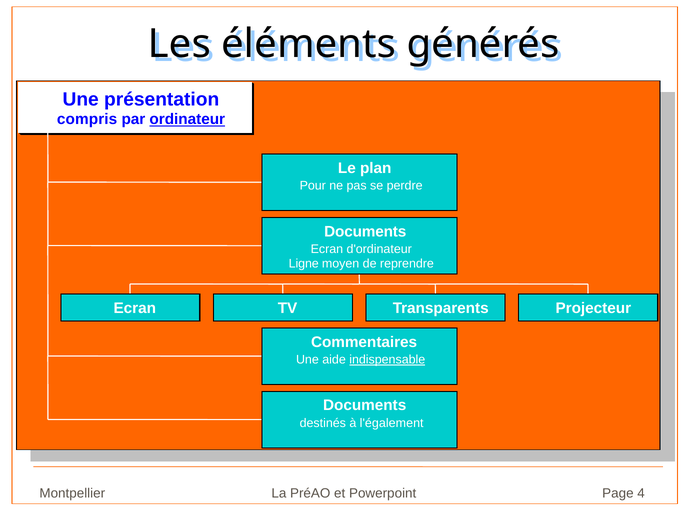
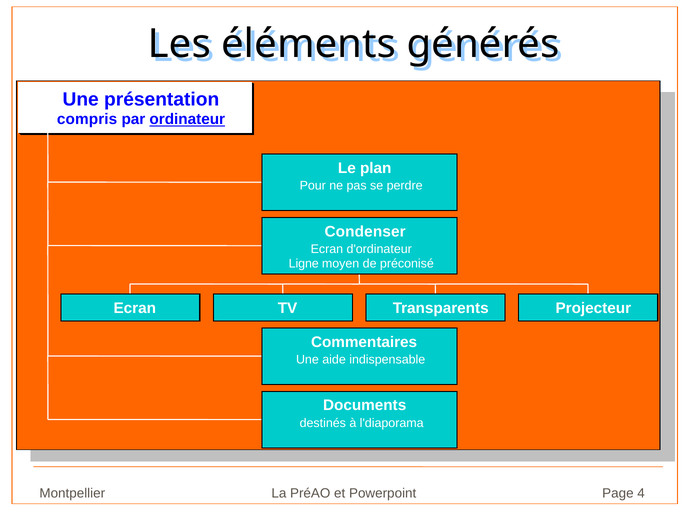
Documents: Documents -> Condenser (365, 232)
reprendre: reprendre -> préconisé (407, 264)
indispensable underline: present -> none (387, 360)
l'également: l'également -> l'diaporama (392, 423)
